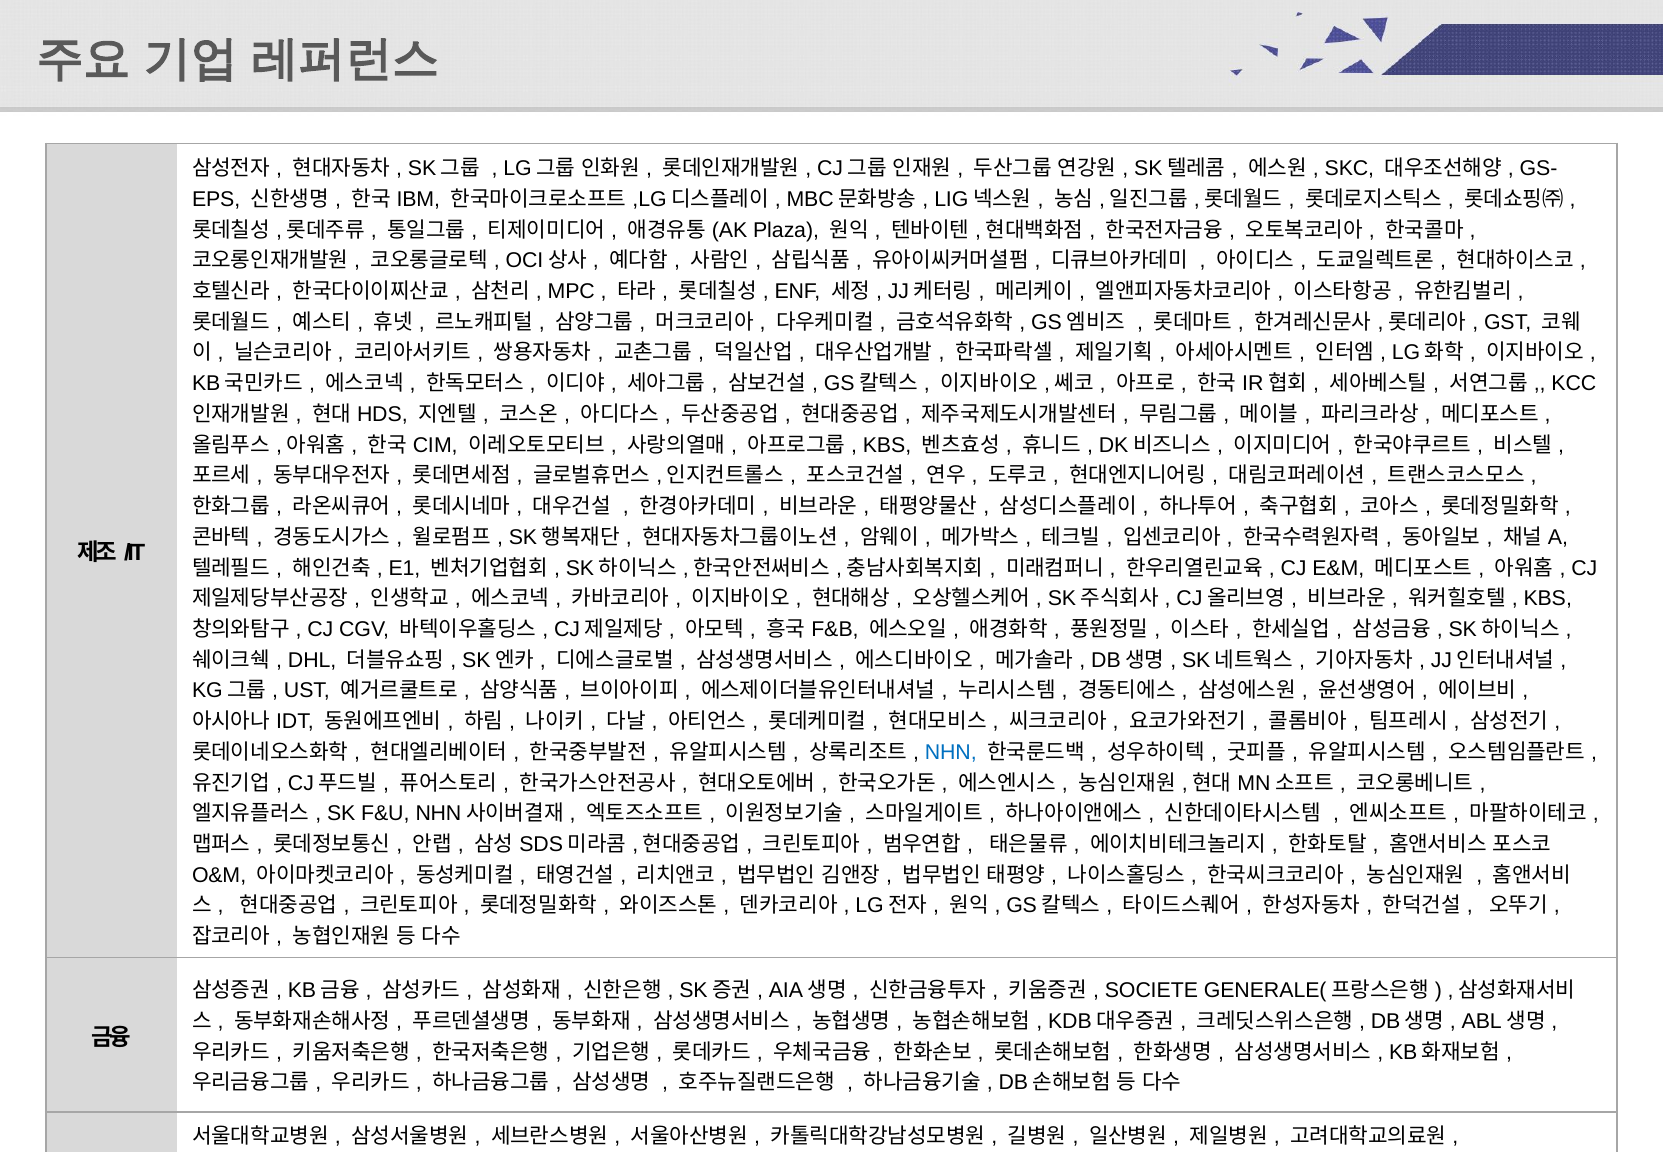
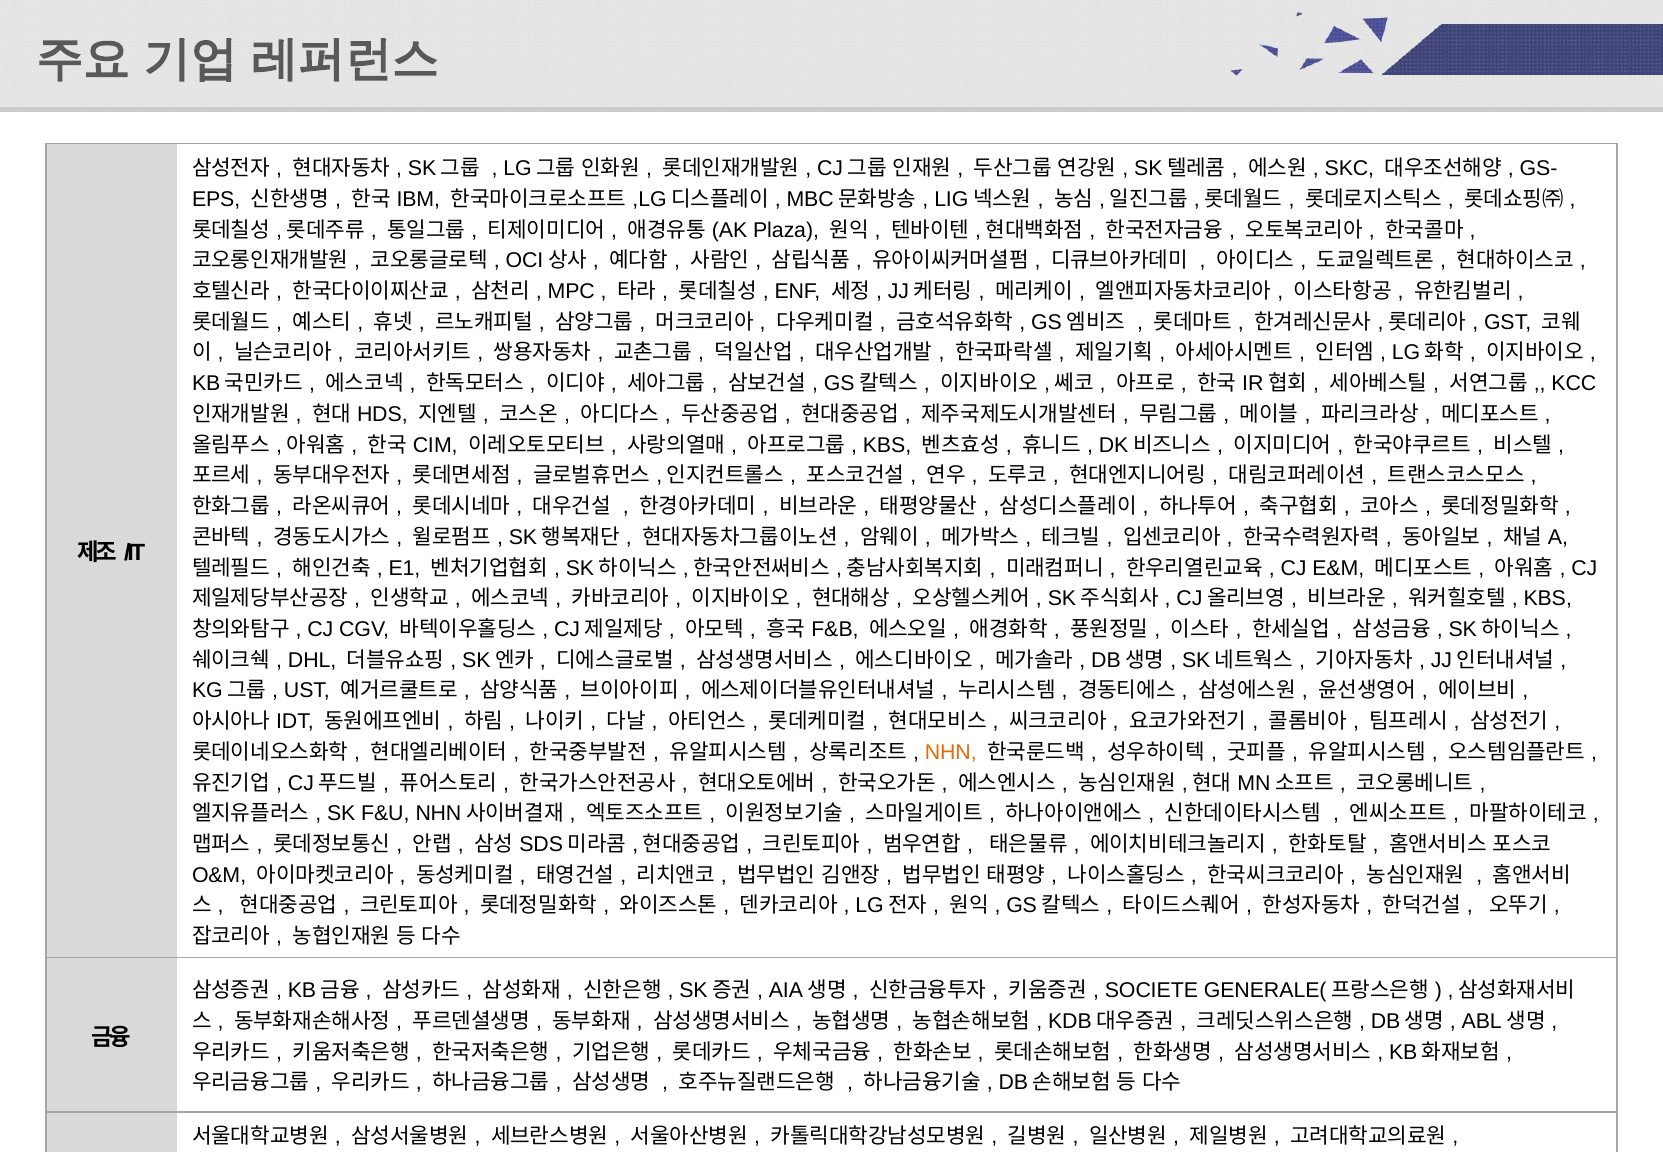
NHN colour: blue -> orange (951, 752)
